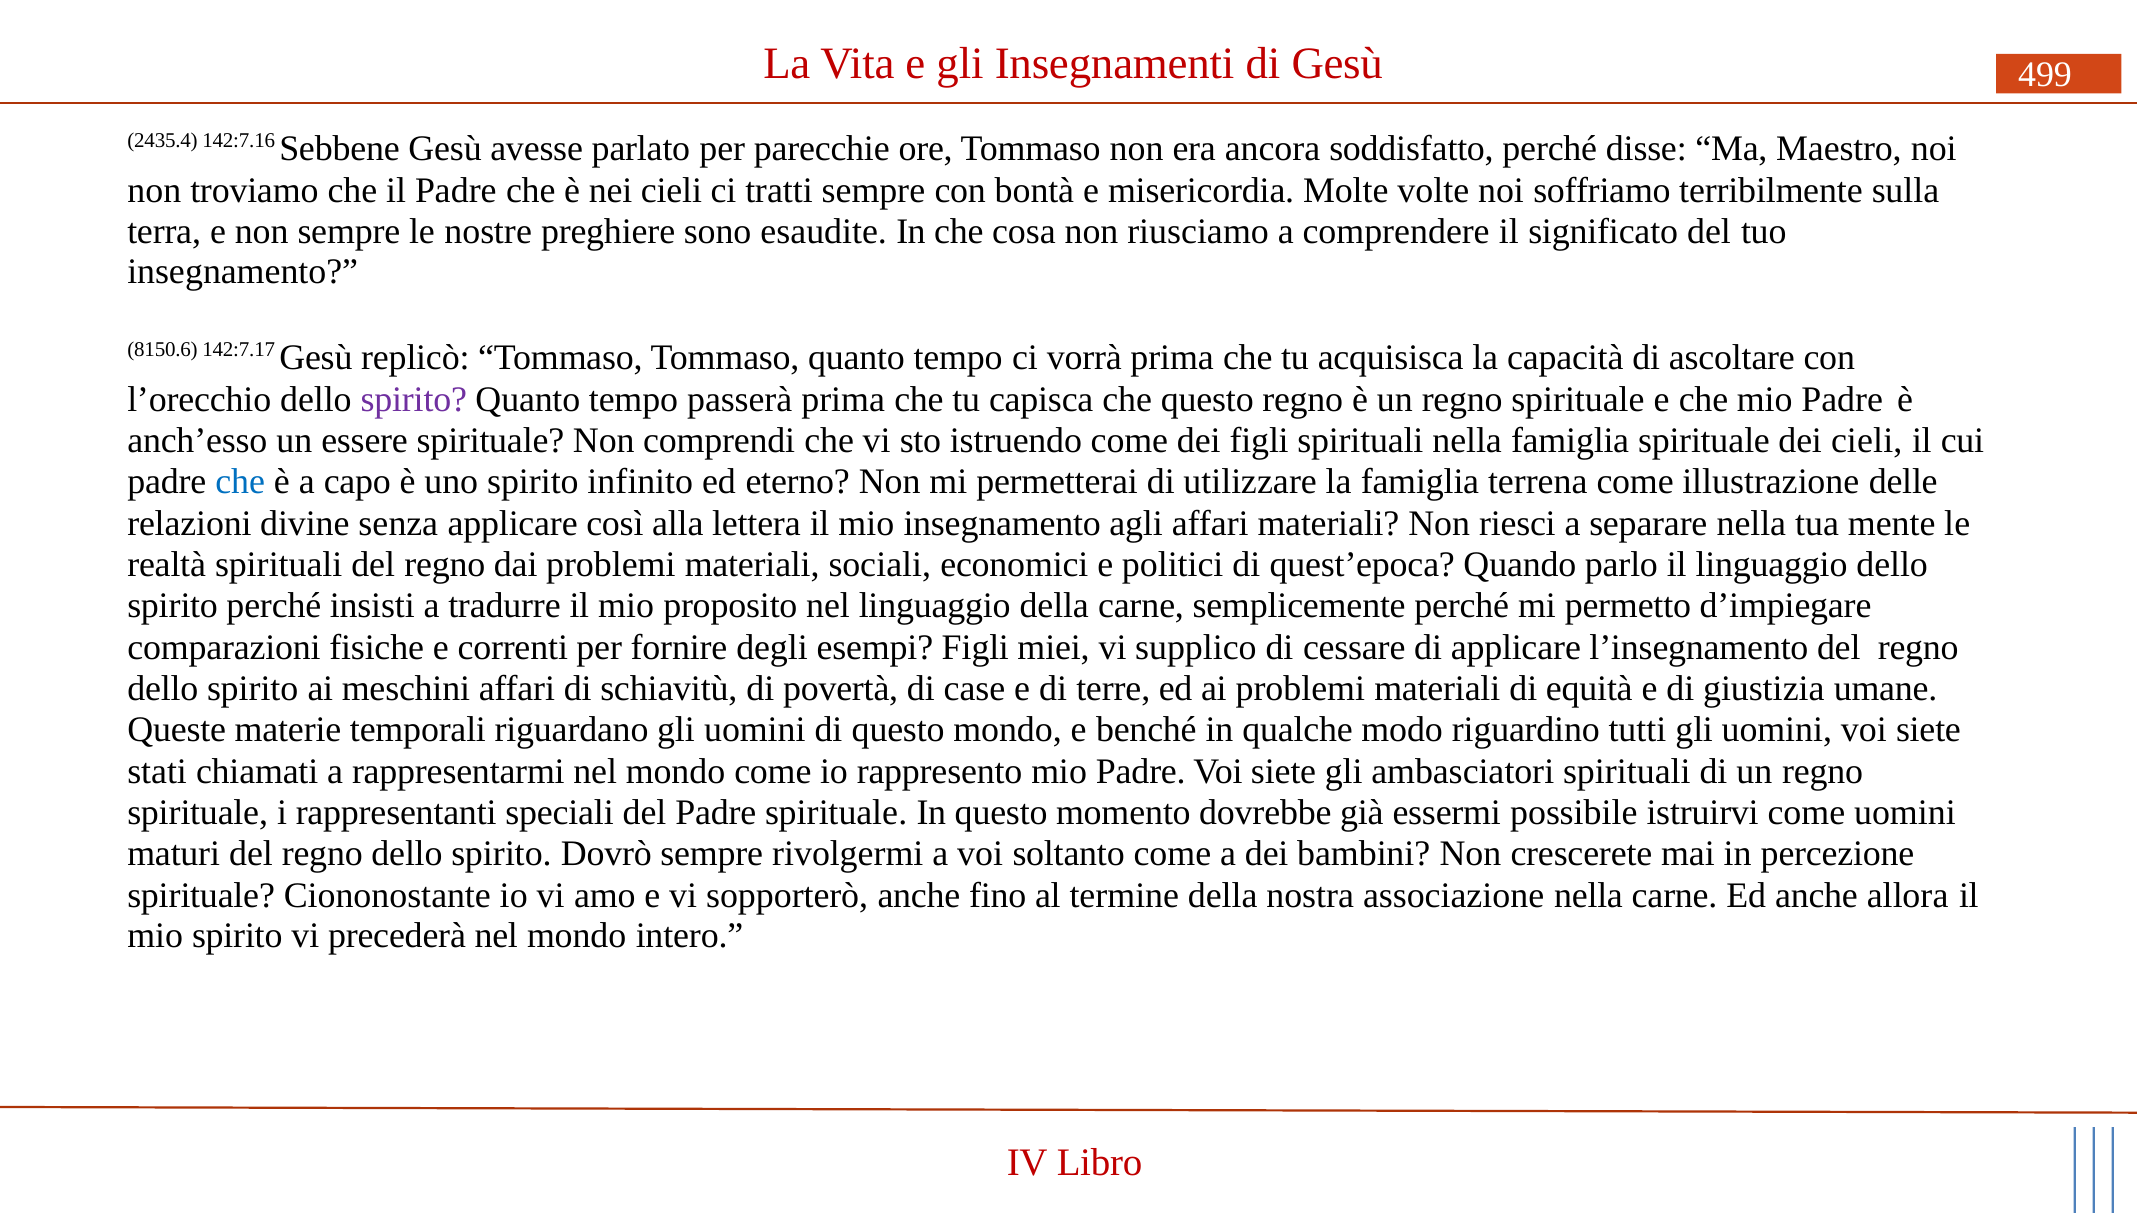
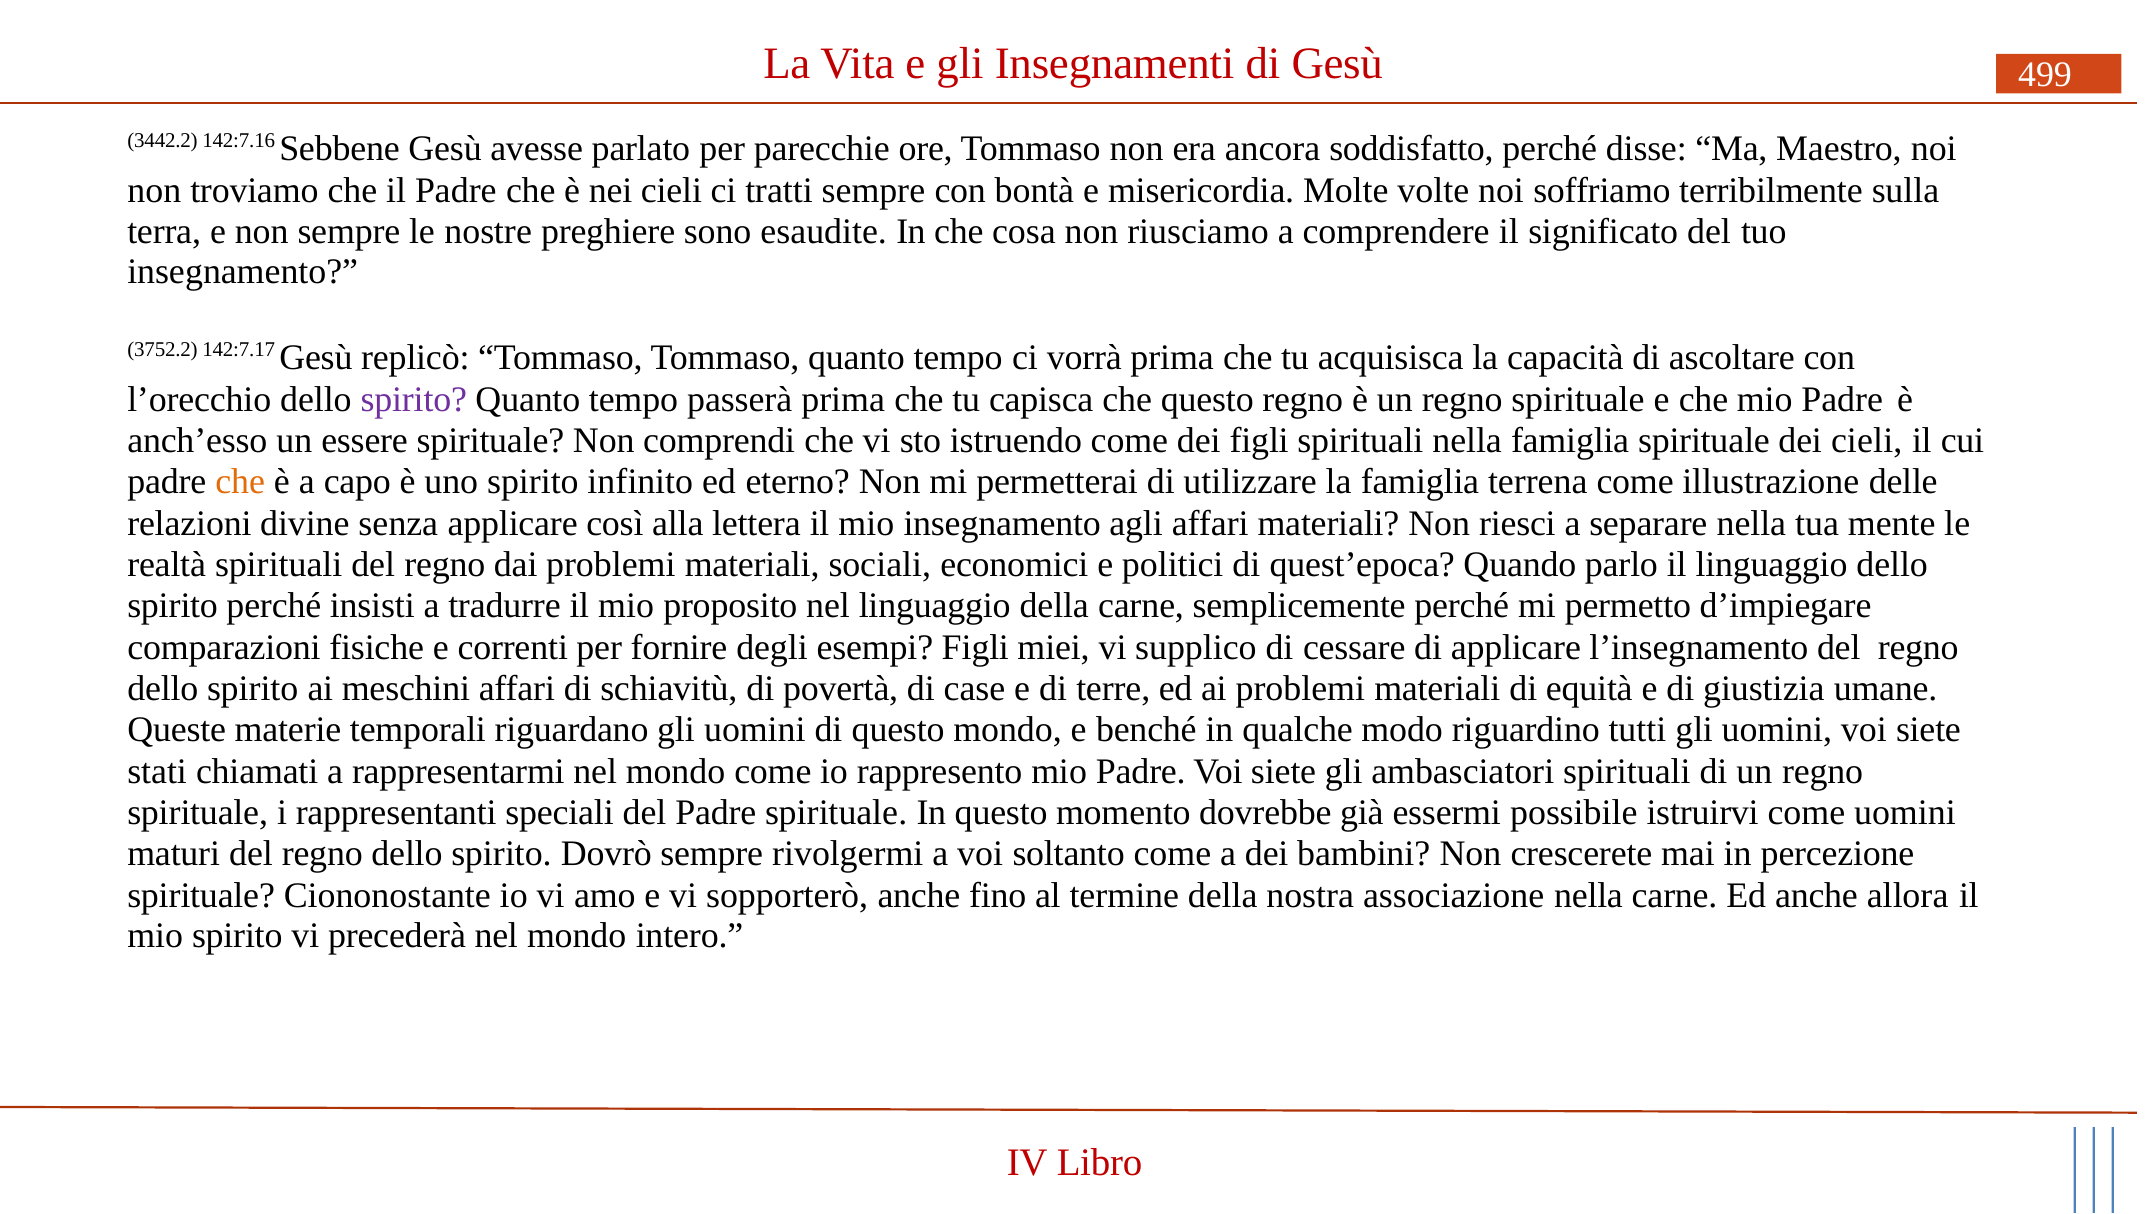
2435.4: 2435.4 -> 3442.2 (163, 140)
8150.6: 8150.6 -> 3752.2 (163, 349)
che colour: blue -> orange (240, 482)
